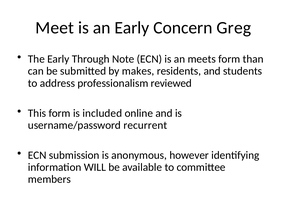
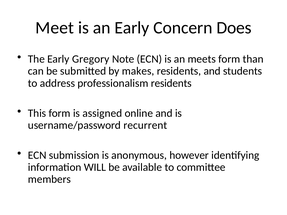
Greg: Greg -> Does (234, 28)
Through: Through -> Gregory (91, 59)
professionalism reviewed: reviewed -> residents (171, 83)
included: included -> assigned (102, 113)
